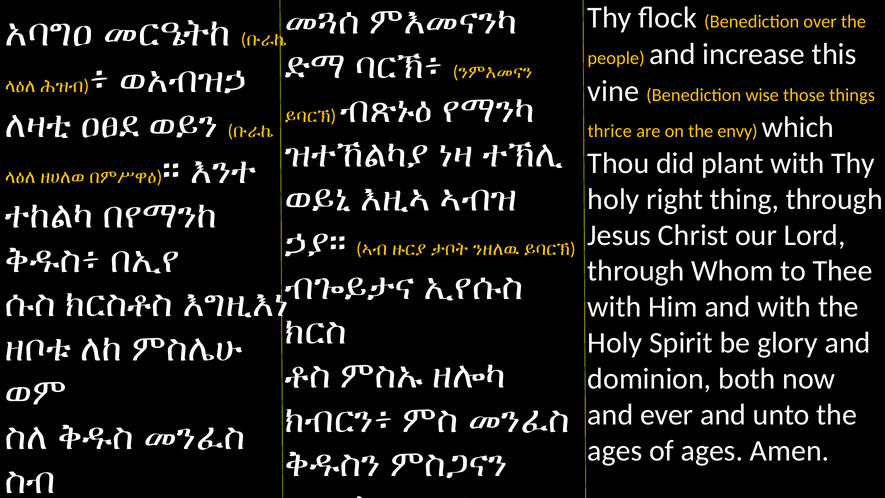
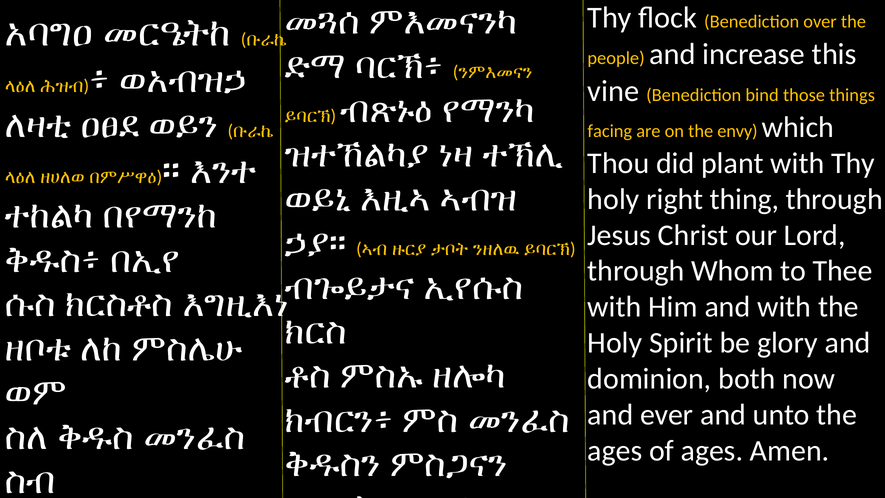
wise: wise -> bind (762, 95)
thrice: thrice -> facing (610, 131)
